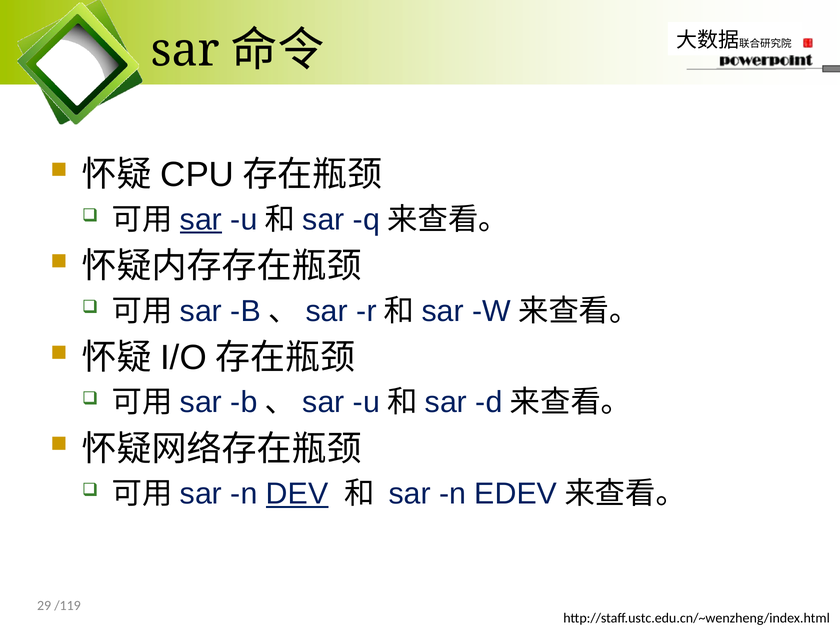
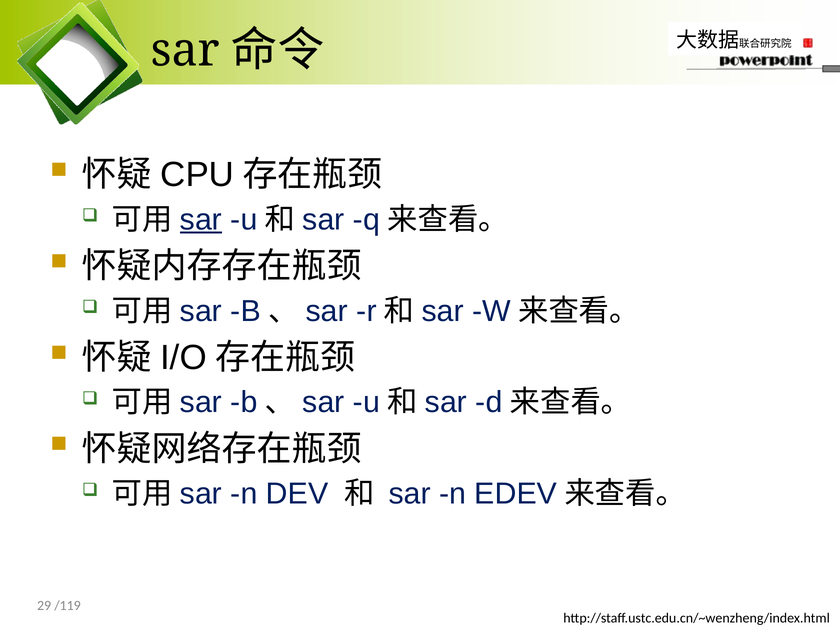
DEV underline: present -> none (297, 494)
